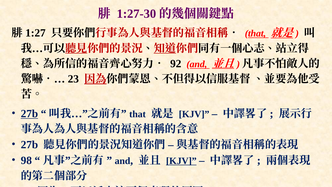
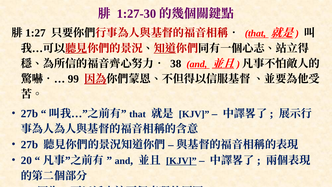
92: 92 -> 38 (176, 64)
23: 23 -> 99 (73, 79)
27b underline: present -> none (29, 114)
98: 98 -> 20 (26, 160)
